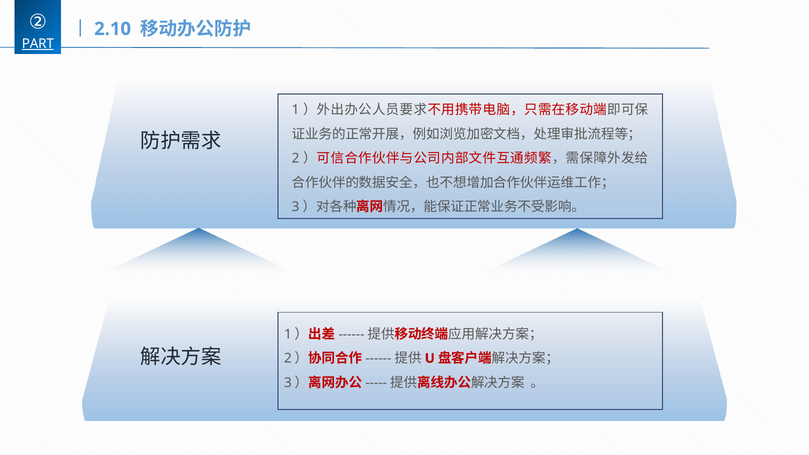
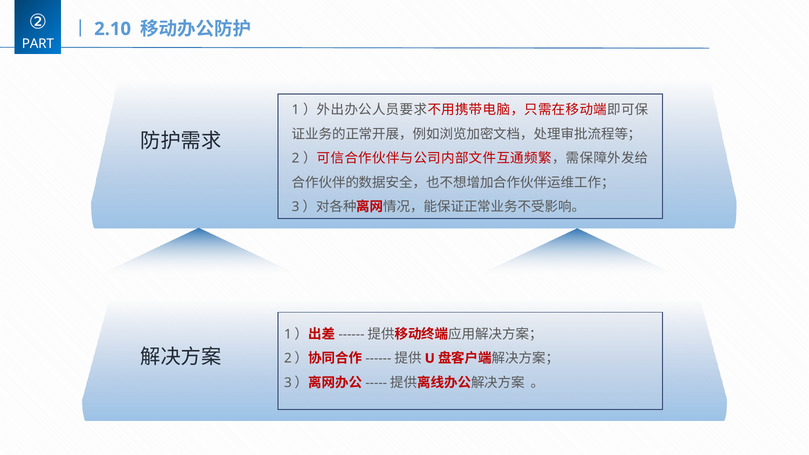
PART underline: present -> none (38, 44)
